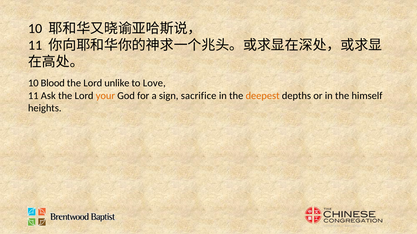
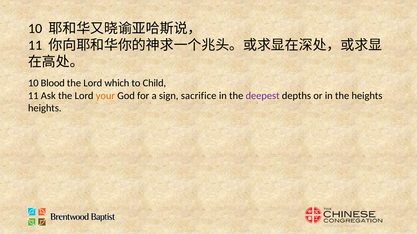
unlike: unlike -> which (117, 83)
Love: Love -> Child (154, 83)
deepest colour: orange -> purple (263, 96)
the himself: himself -> heights (367, 96)
